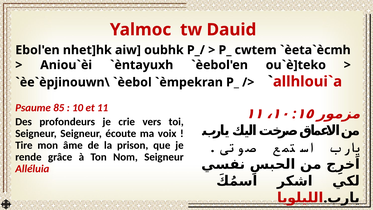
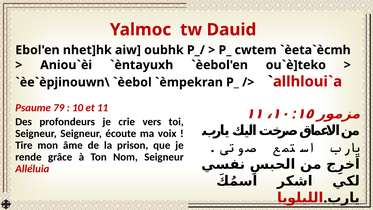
85: 85 -> 79 (59, 108)
